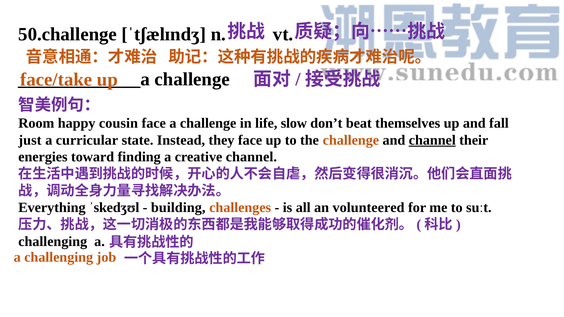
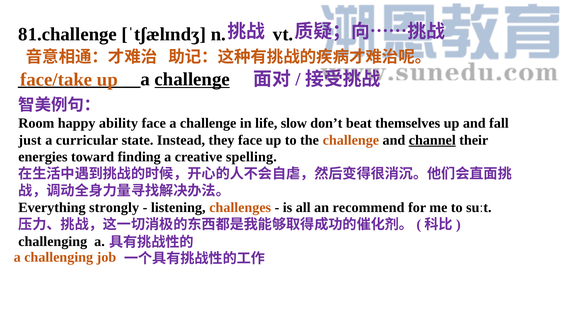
50.challenge: 50.challenge -> 81.challenge (68, 34)
challenge underline: none -> present (192, 79)
cousin: cousin -> ability (118, 123)
creative channel: channel -> spelling (251, 157)
ˈskedʒʊl: ˈskedʒʊl -> strongly (114, 208)
building: building -> listening (178, 208)
volunteered: volunteered -> recommend (369, 208)
